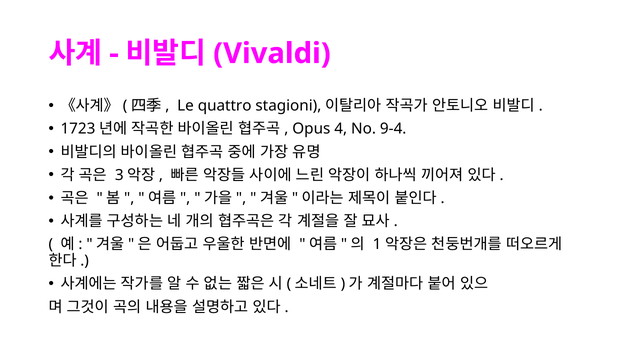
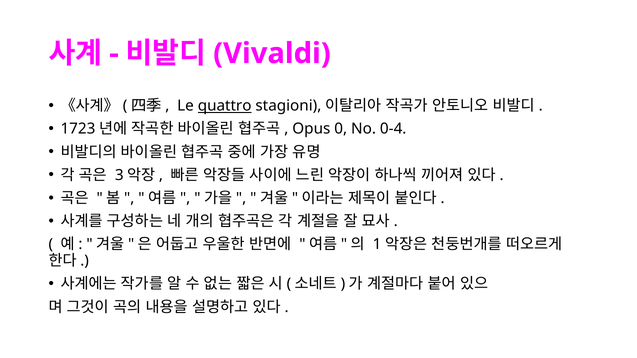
quattro underline: none -> present (225, 106)
4: 4 -> 0 (341, 129)
9-4: 9-4 -> 0-4 (393, 129)
